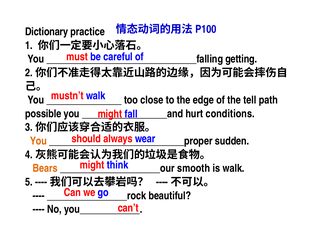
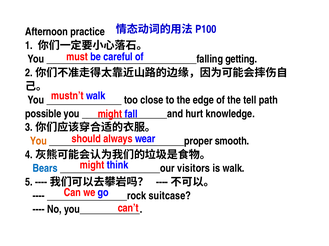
Dictionary: Dictionary -> Afternoon (47, 32)
conditions: conditions -> knowledge (230, 114)
sudden: sudden -> smooth (232, 141)
Bears colour: orange -> blue (45, 169)
smooth: smooth -> visitors (194, 169)
beautiful: beautiful -> suitcase (170, 196)
